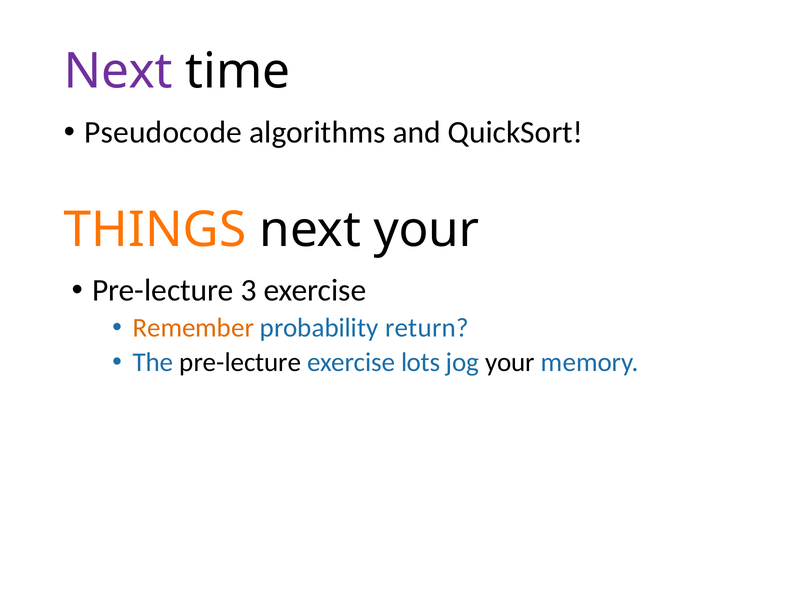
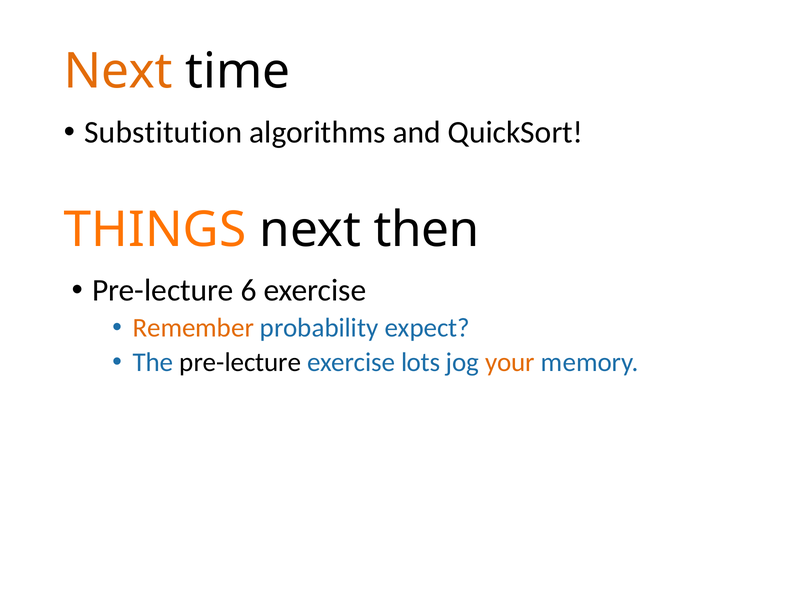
Next colour: purple -> orange (118, 72)
Pseudocode: Pseudocode -> Substitution (163, 132)
next your: your -> then (427, 230)
3: 3 -> 6 (249, 291)
return: return -> expect (427, 328)
your colour: black -> orange (510, 363)
